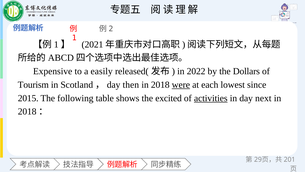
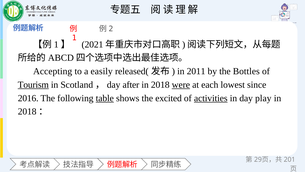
Expensive: Expensive -> Accepting (53, 71)
2022: 2022 -> 2011 (196, 71)
Dollars: Dollars -> Bottles (246, 71)
Tourism underline: none -> present (33, 85)
then: then -> after (131, 85)
2015: 2015 -> 2016 (28, 98)
table underline: none -> present (105, 98)
next: next -> play (263, 98)
